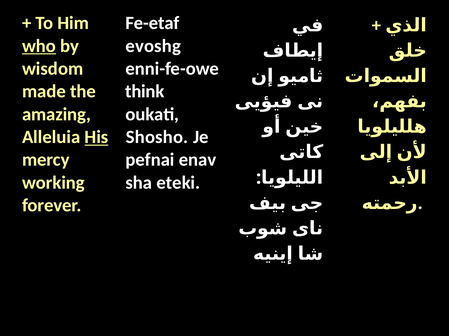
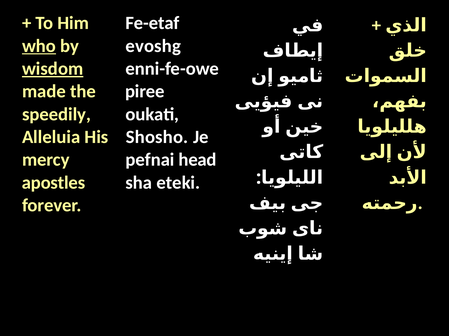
wisdom underline: none -> present (53, 69)
think: think -> piree (145, 92)
amazing: amazing -> speedily (56, 115)
His underline: present -> none (97, 137)
enav: enav -> head (198, 160)
working: working -> apostles (54, 183)
